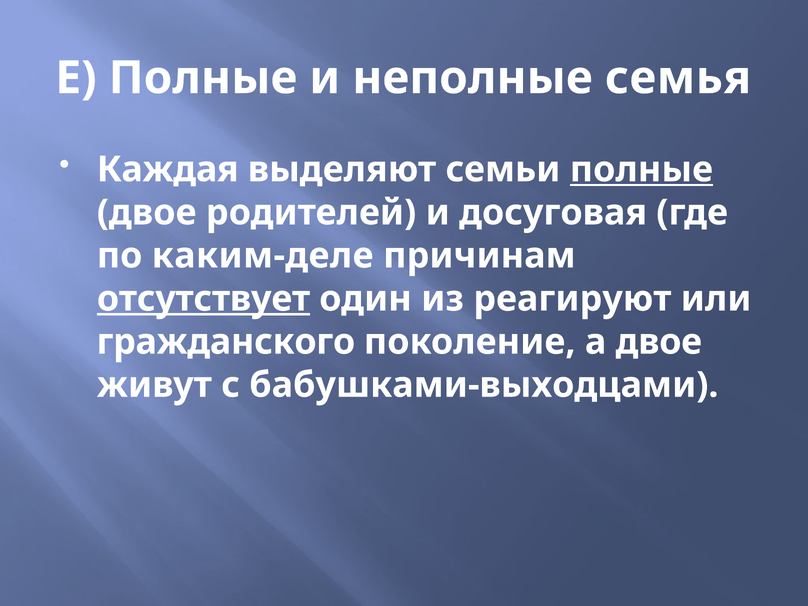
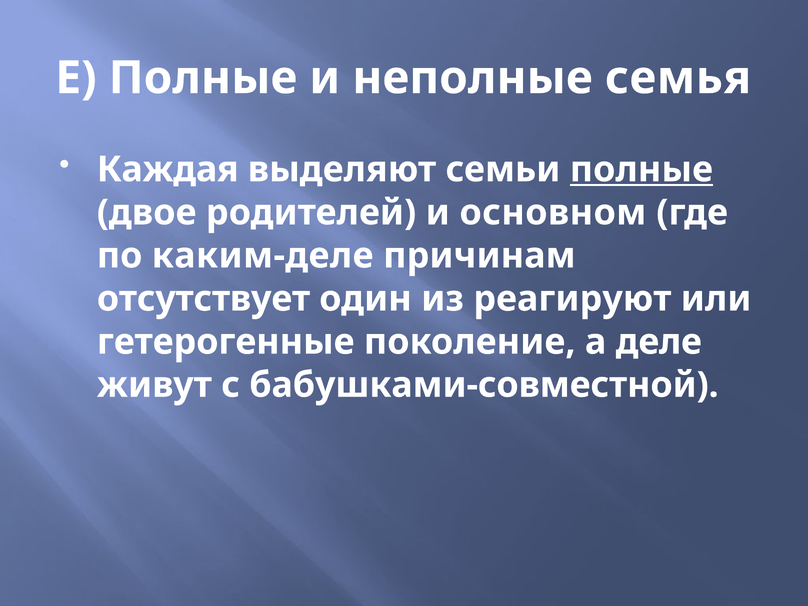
досуговая: досуговая -> основном (553, 213)
отсутствует underline: present -> none (203, 299)
гражданского: гражданского -> гетерогенные (226, 342)
а двое: двое -> деле (659, 342)
бабушками-выходцами: бабушками-выходцами -> бабушками-совместной (484, 385)
